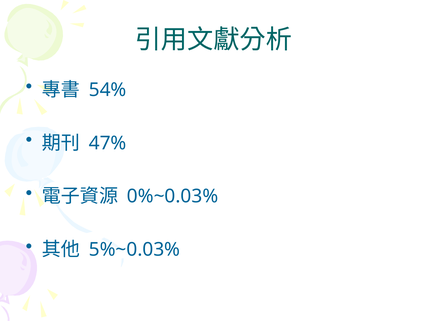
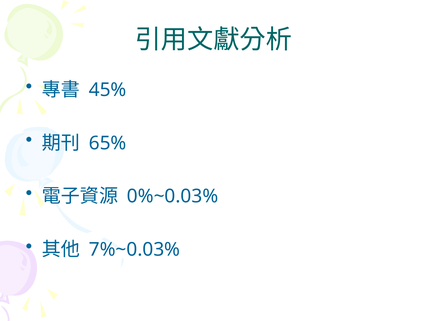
54%: 54% -> 45% (108, 90)
47%: 47% -> 65% (108, 143)
5%~0.03%: 5%~0.03% -> 7%~0.03% (134, 250)
